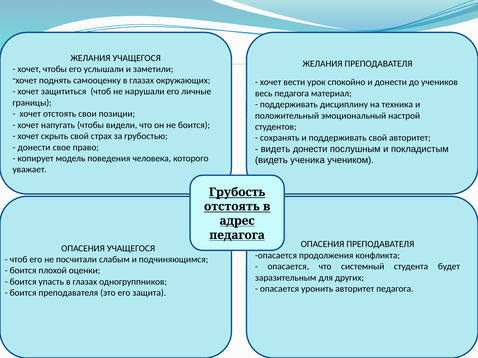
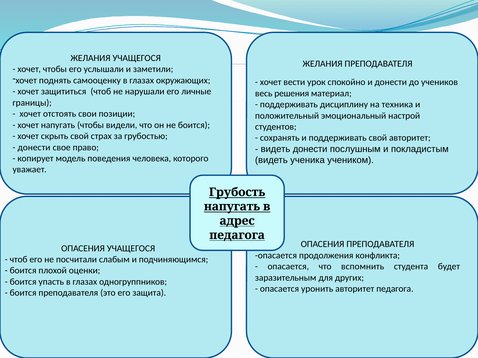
весь педагога: педагога -> решения (292, 93)
отстоять: отстоять -> напугать (232, 207)
системный: системный -> вспомнить (363, 267)
